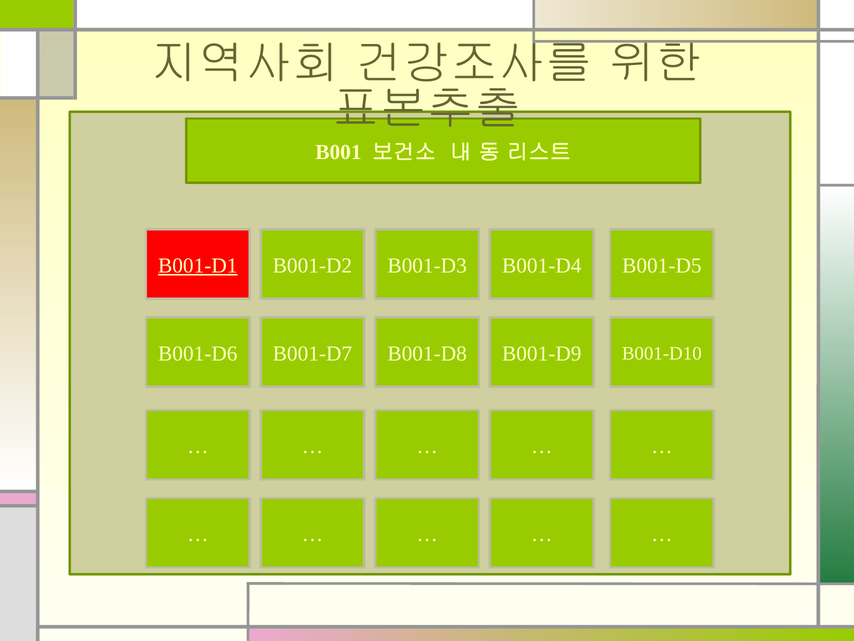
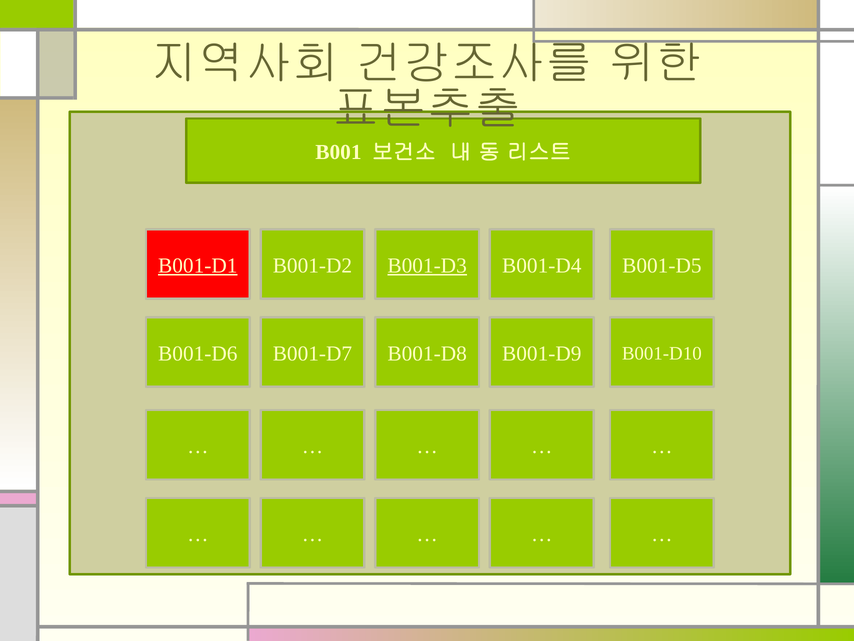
B001-D3 underline: none -> present (427, 265)
